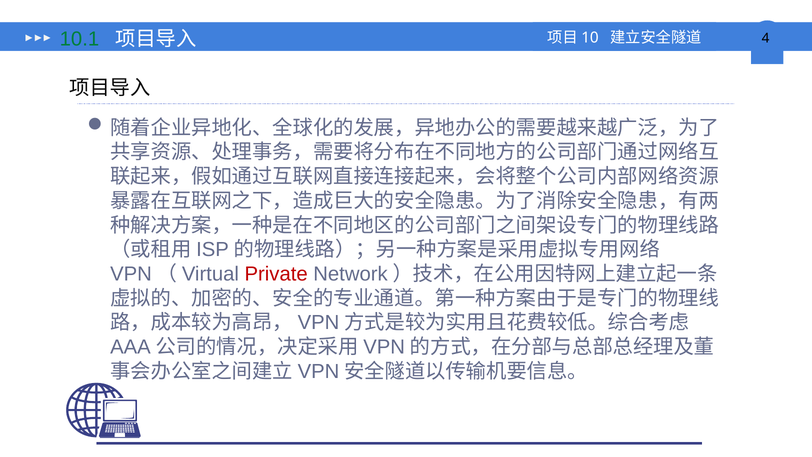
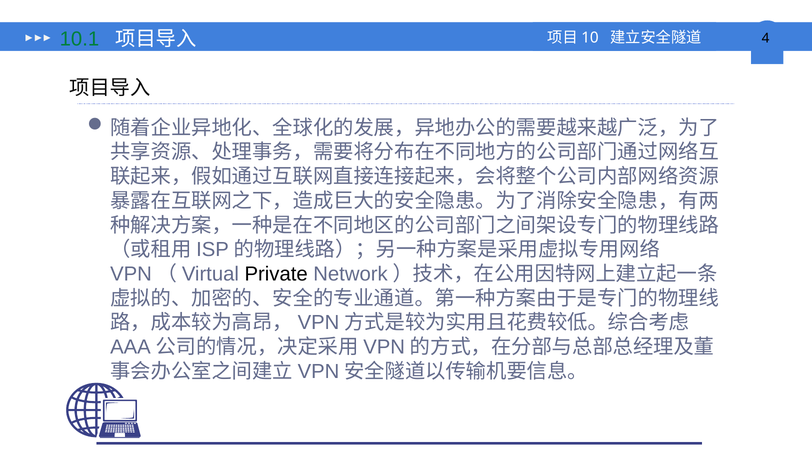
Private colour: red -> black (276, 274)
